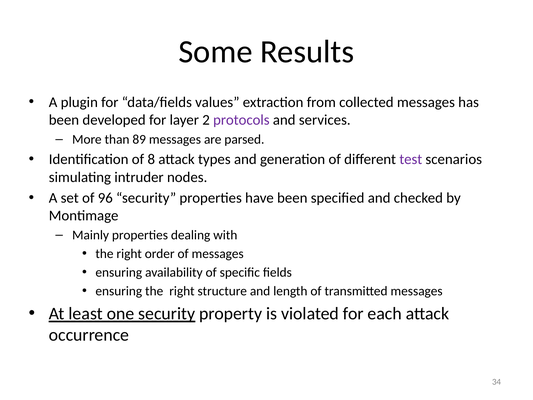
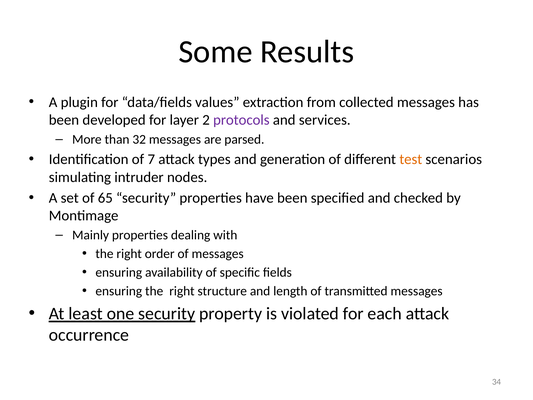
89: 89 -> 32 (139, 139)
8: 8 -> 7 (151, 159)
test colour: purple -> orange (411, 159)
96: 96 -> 65 (105, 198)
